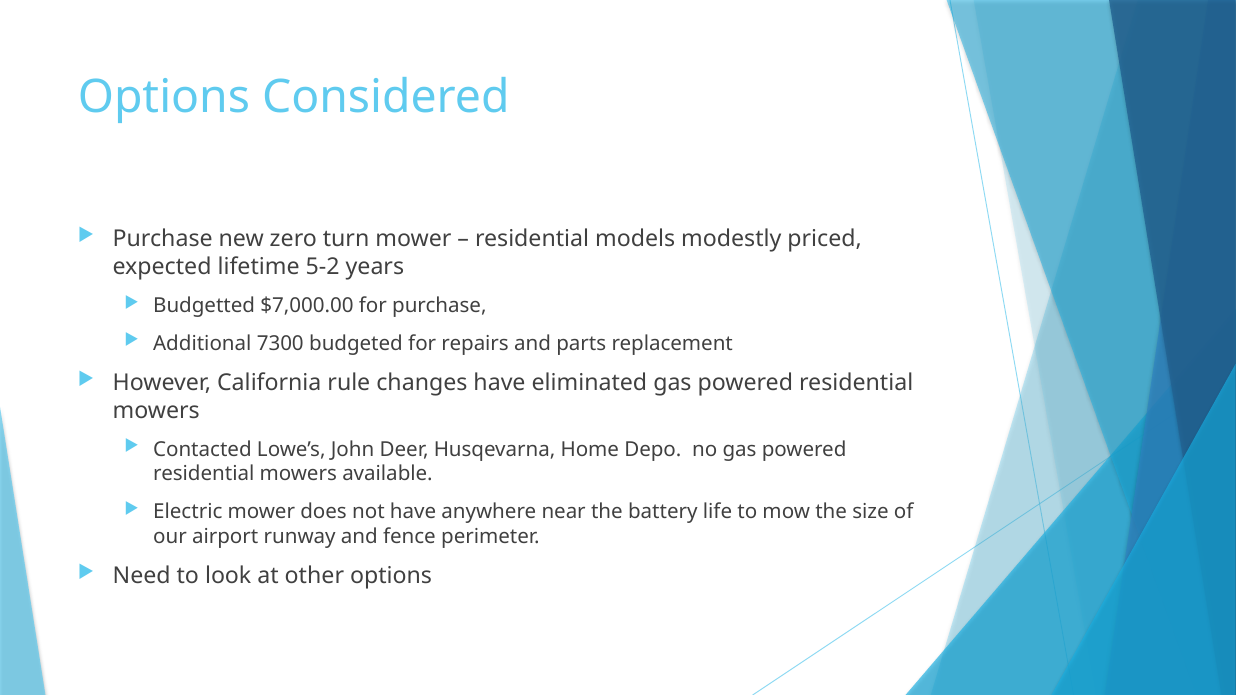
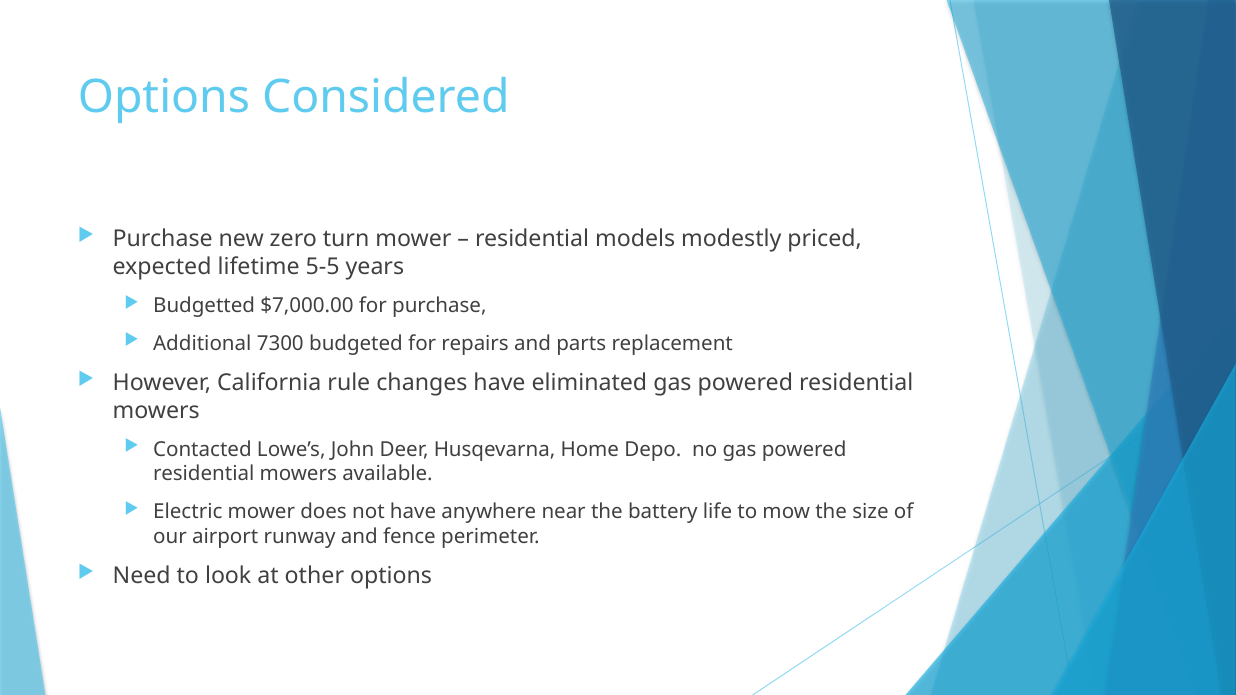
5-2: 5-2 -> 5-5 (323, 267)
